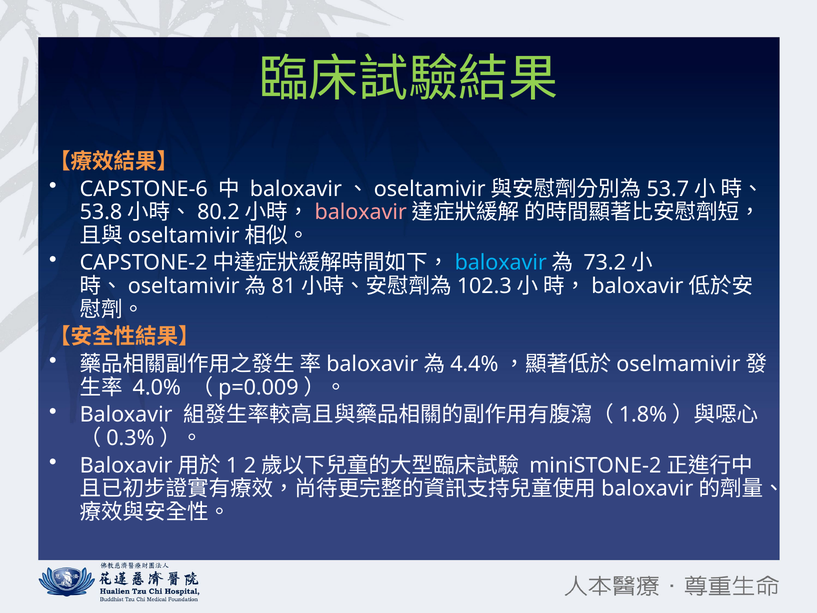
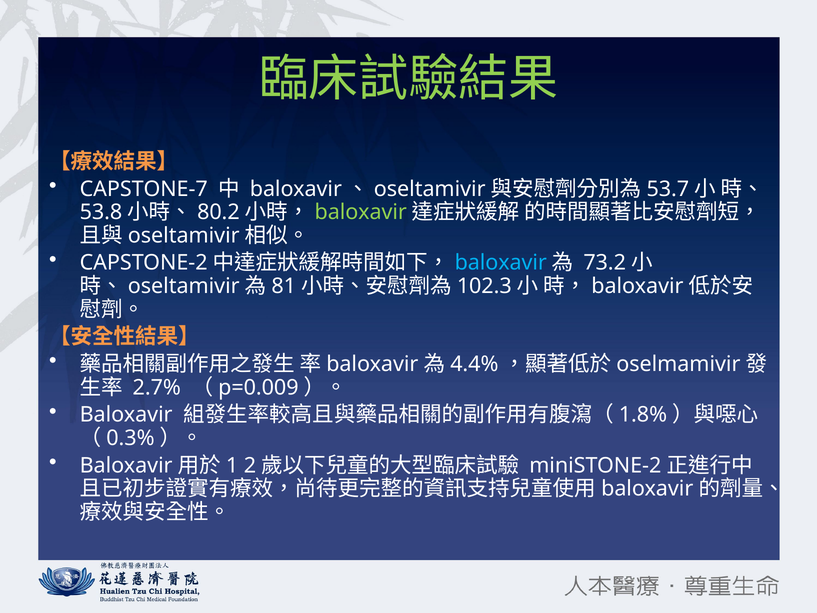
CAPSTONE-6: CAPSTONE-6 -> CAPSTONE-7 (144, 189)
baloxavir colour: pink -> light green (361, 212)
4.0%: 4.0% -> 2.7% (157, 387)
